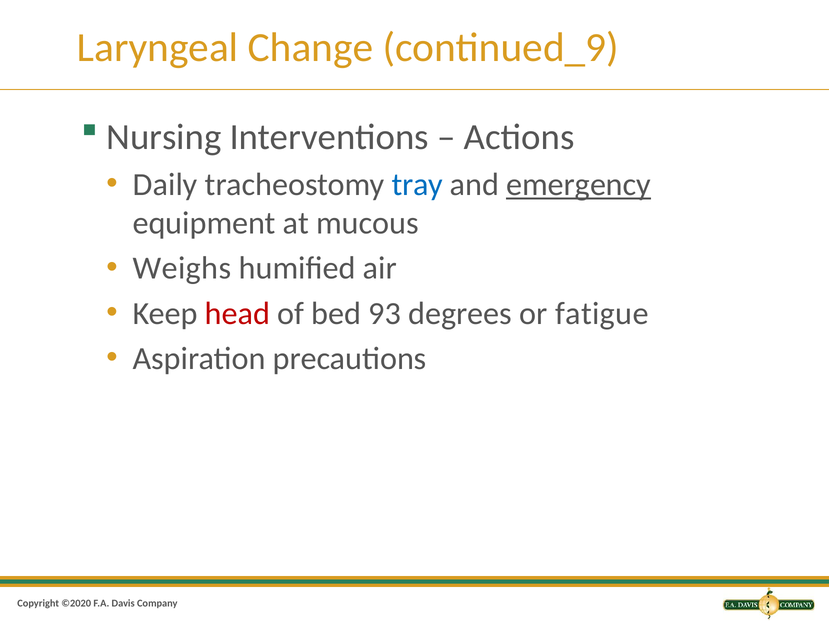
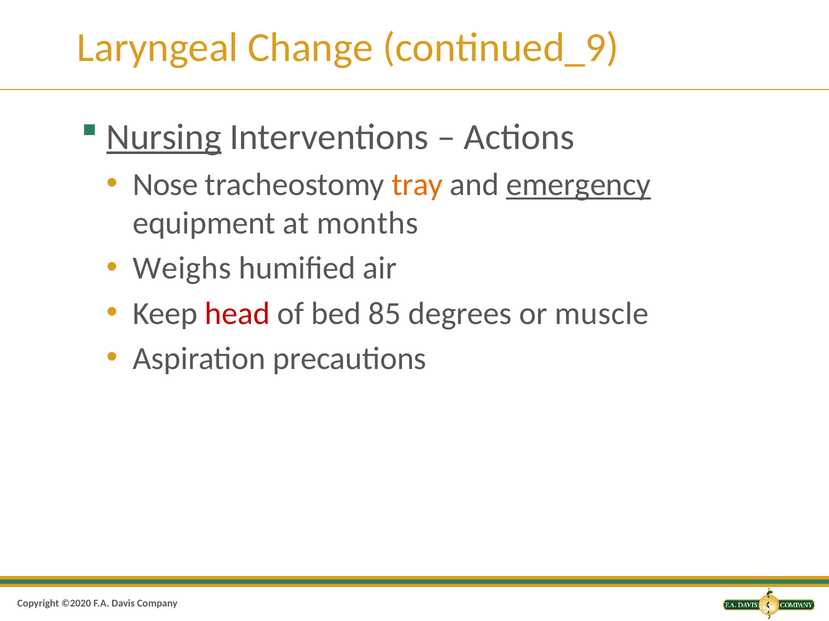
Nursing underline: none -> present (164, 137)
Daily: Daily -> Nose (165, 185)
tray colour: blue -> orange (417, 185)
mucous: mucous -> months (367, 224)
93: 93 -> 85 (385, 314)
fatigue: fatigue -> muscle (602, 314)
